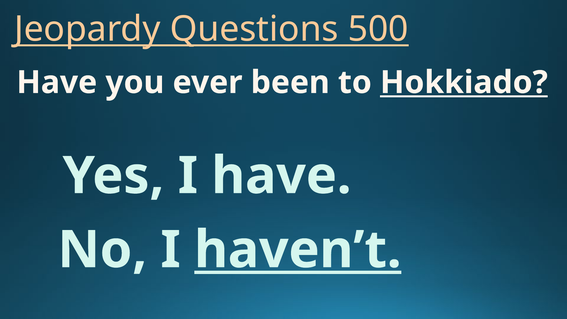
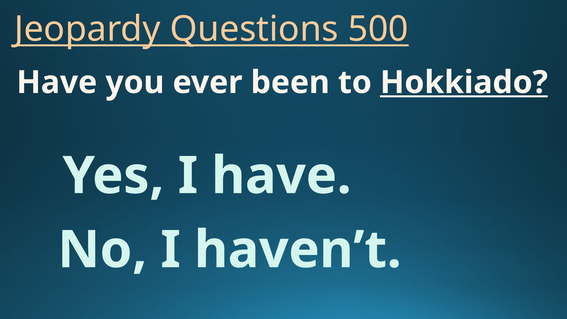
haven’t underline: present -> none (298, 250)
